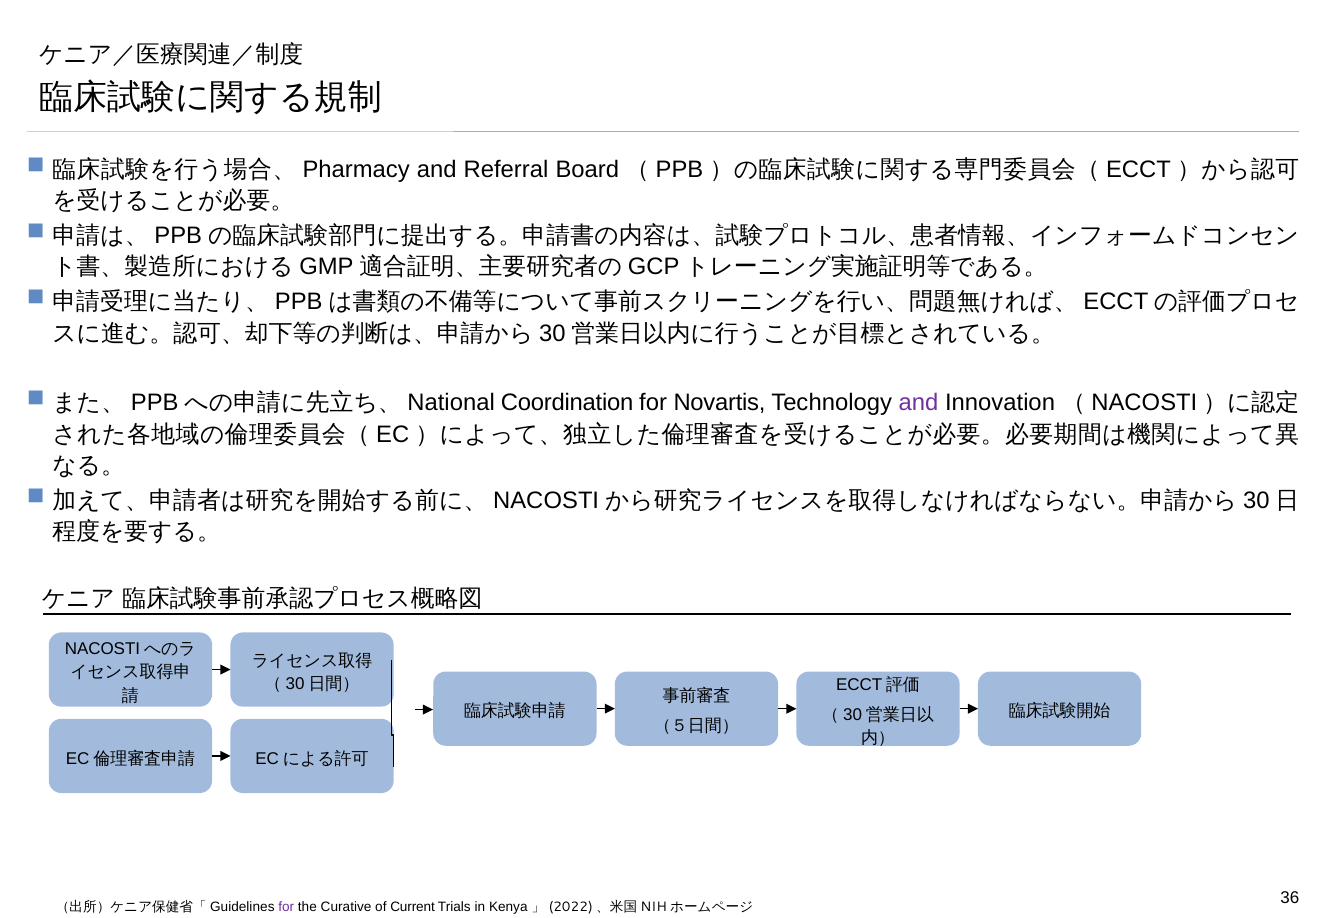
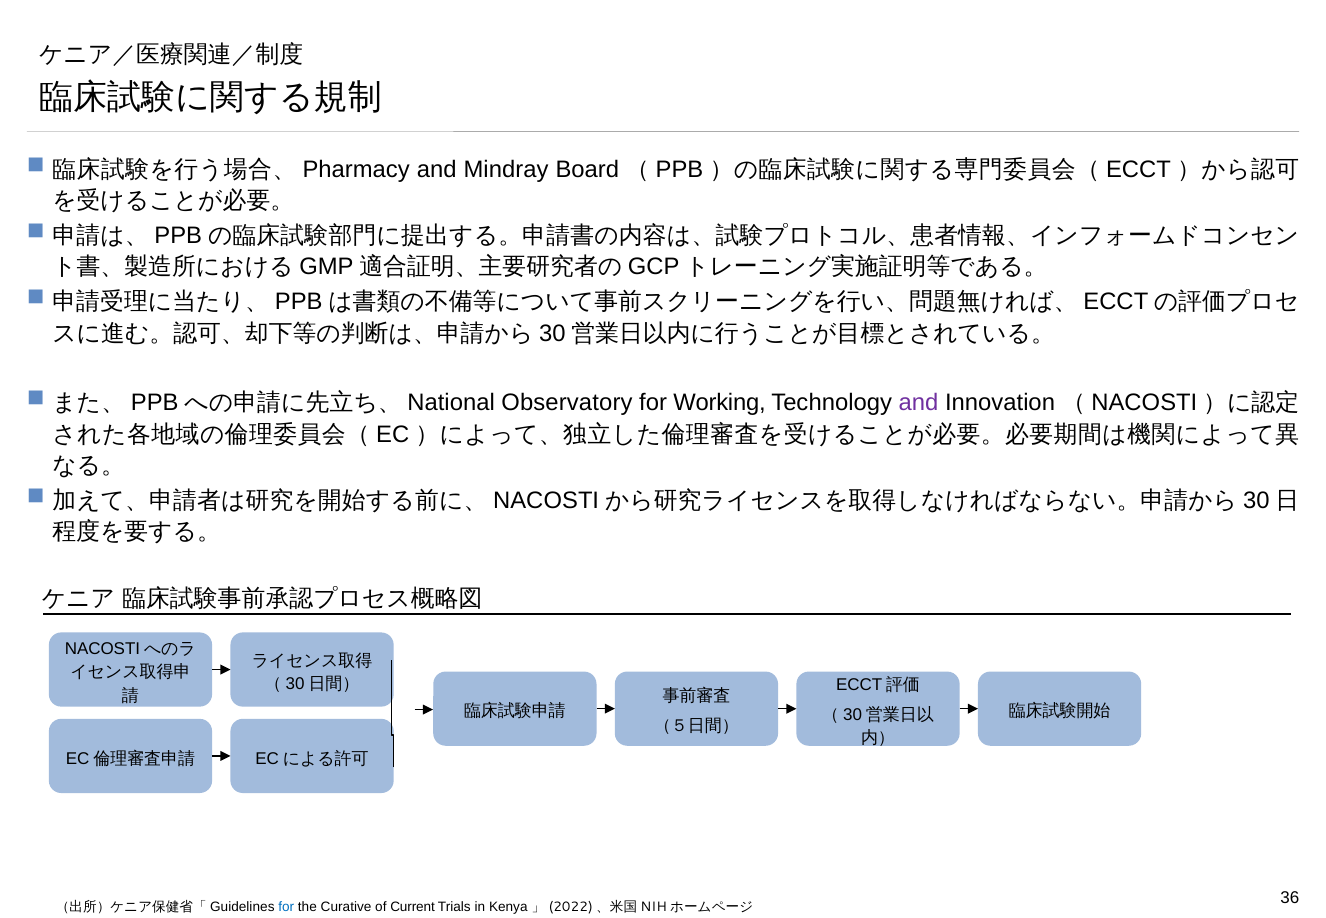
Referral: Referral -> Mindray (506, 169)
Coordination: Coordination -> Observatory (567, 403)
Novartis: Novartis -> Working (720, 403)
for colour: purple -> blue (286, 907)
